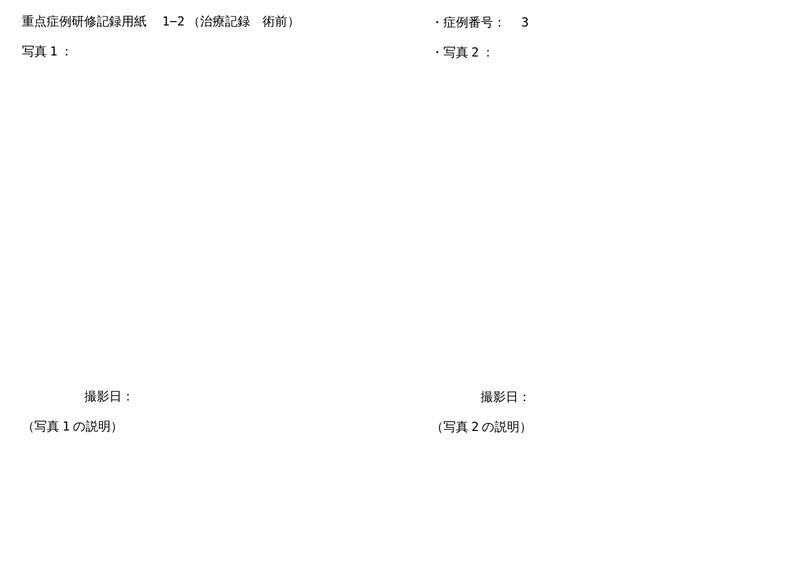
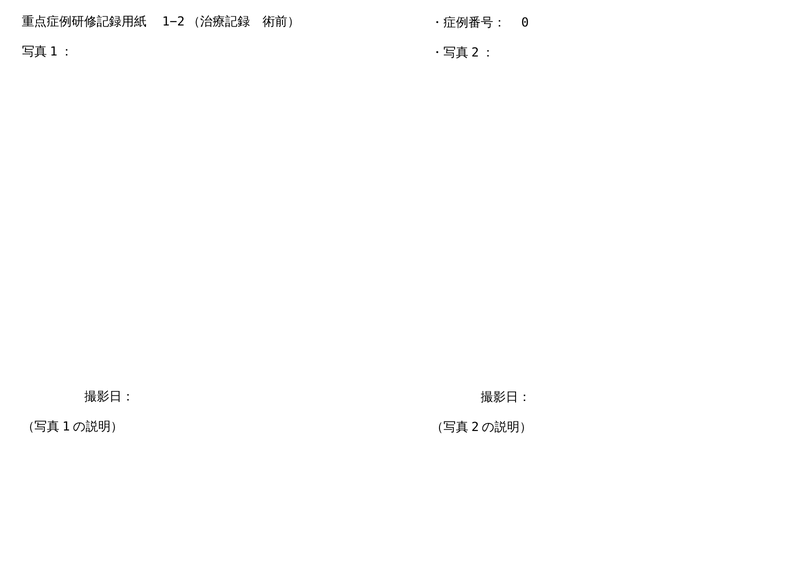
3: 3 -> 0 (525, 23)
